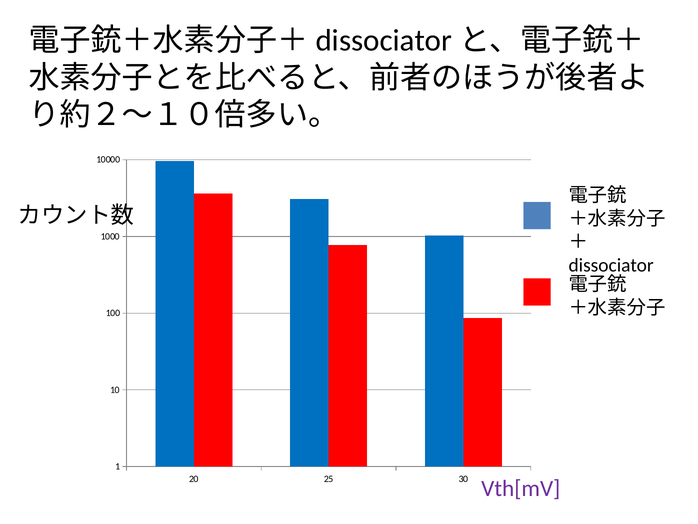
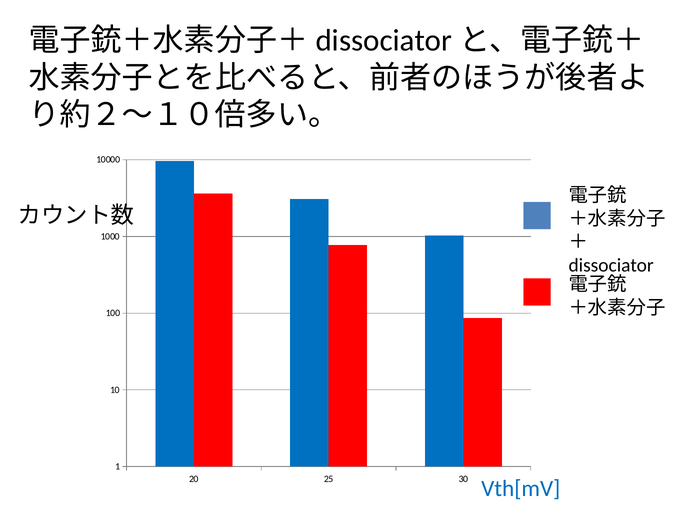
Vth[mV colour: purple -> blue (521, 488)
